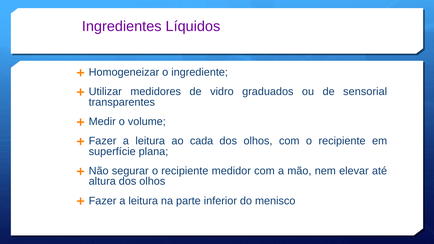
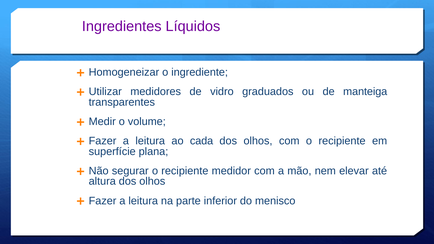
sensorial: sensorial -> manteiga (365, 92)
